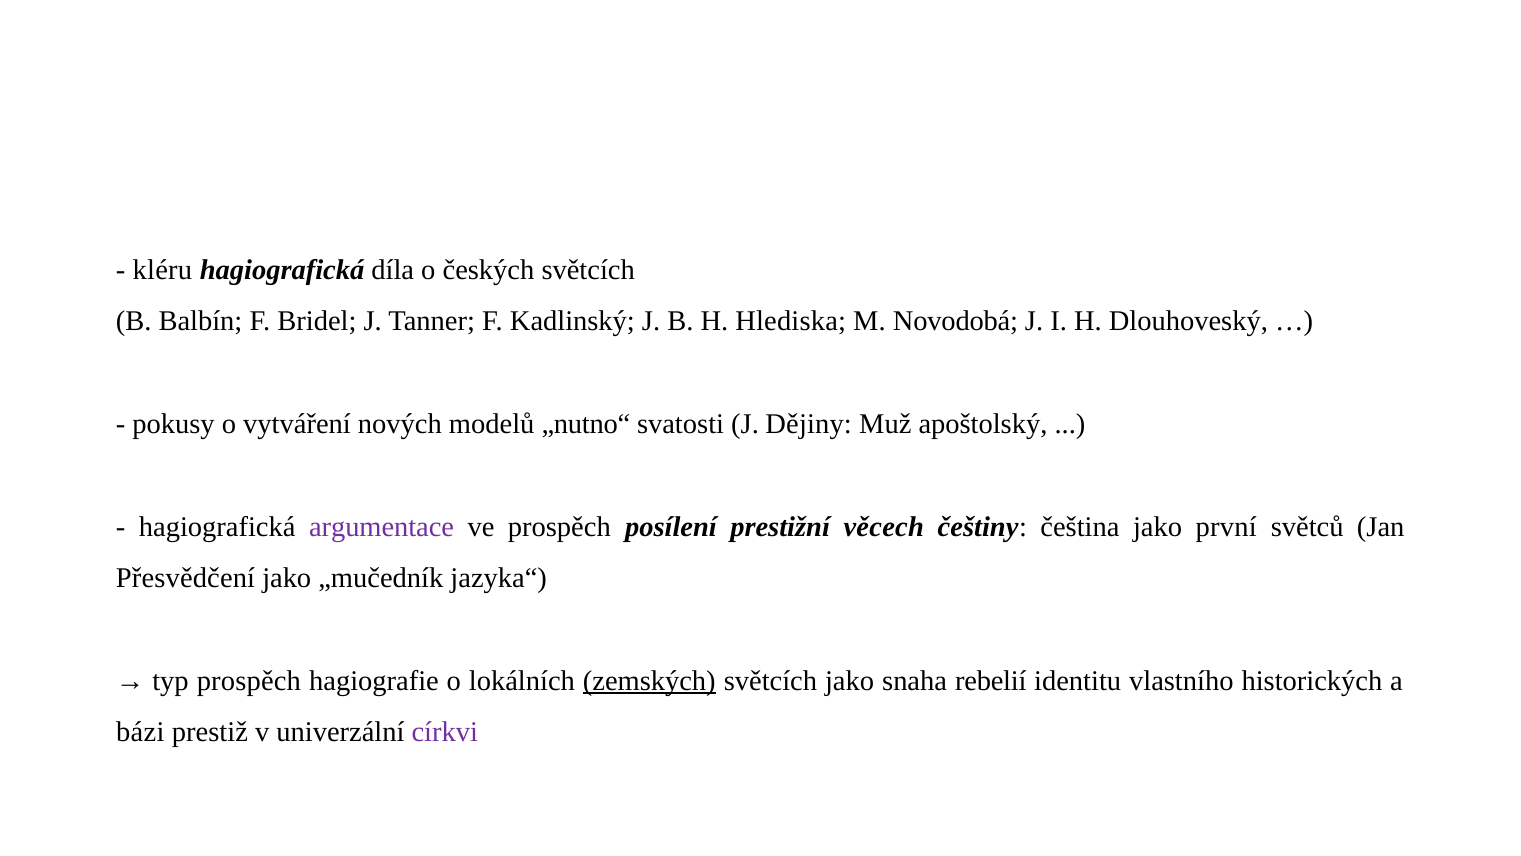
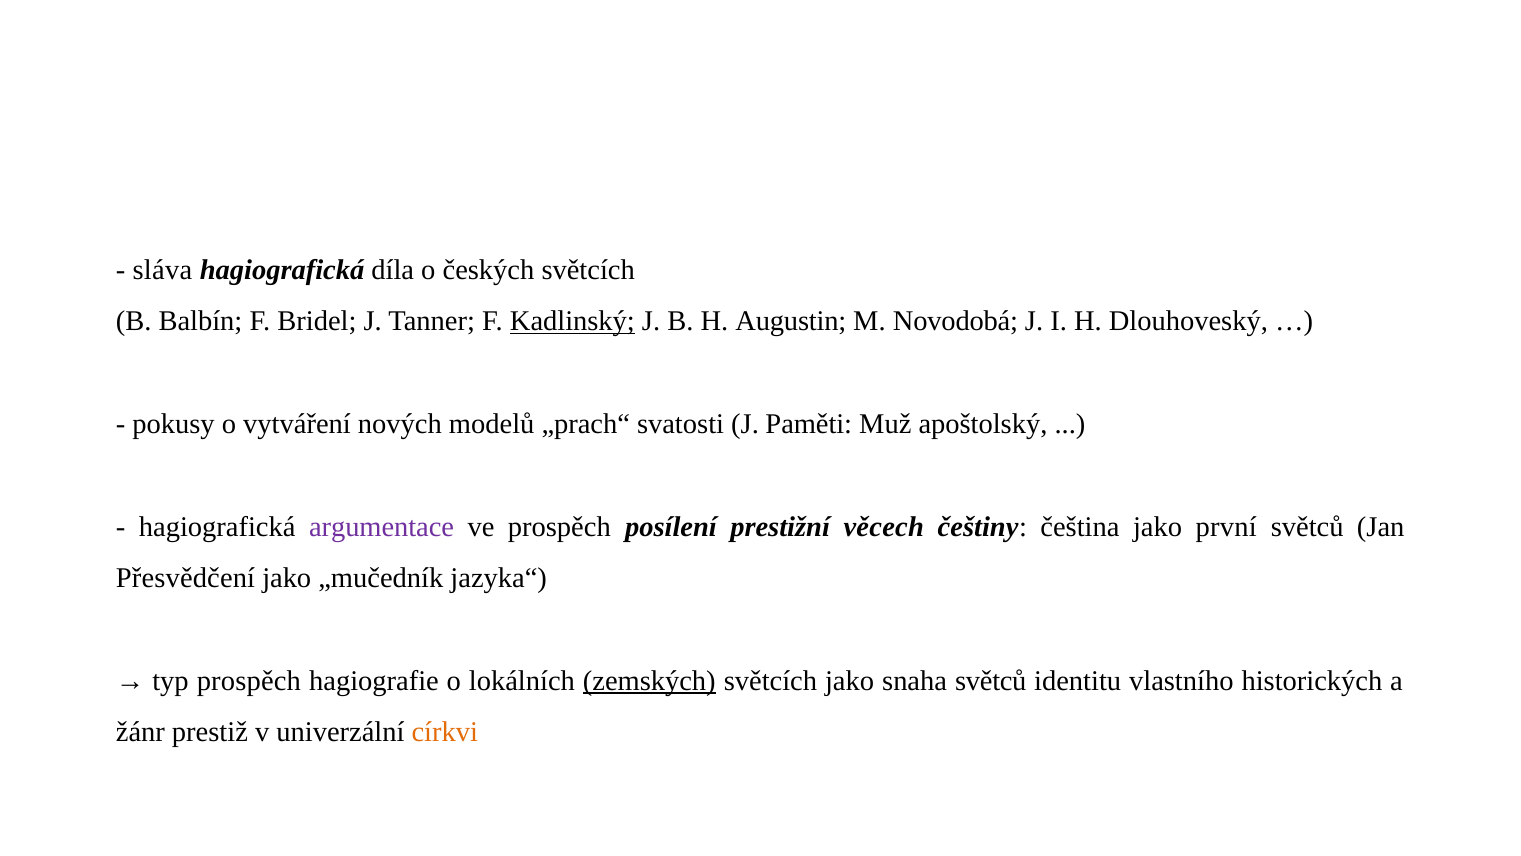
kléru: kléru -> sláva (162, 270)
Kadlinský underline: none -> present (572, 321)
Hlediska: Hlediska -> Augustin (791, 321)
„nutno“: „nutno“ -> „prach“ (586, 424)
Dějiny: Dějiny -> Paměti (809, 424)
snaha rebelií: rebelií -> světců (991, 680)
bázi: bázi -> žánr (140, 732)
církvi colour: purple -> orange (445, 732)
